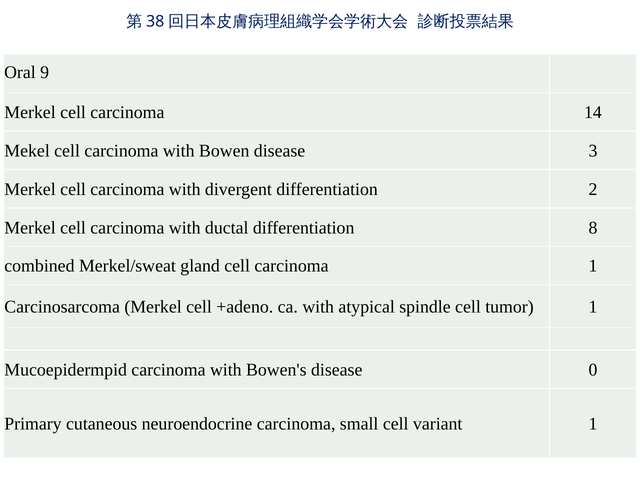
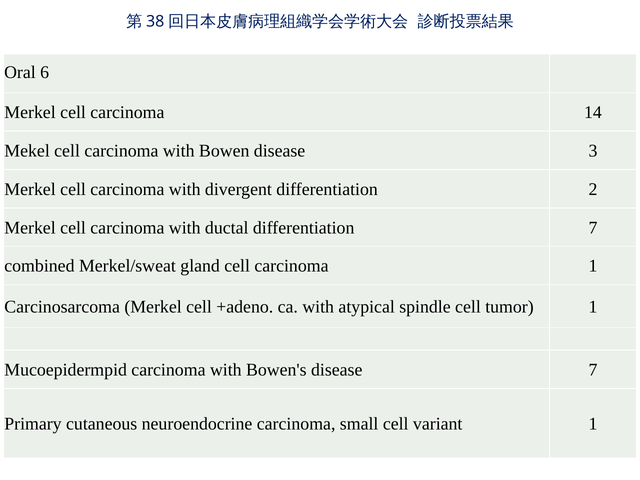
9: 9 -> 6 (45, 72)
differentiation 8: 8 -> 7 (593, 228)
disease 0: 0 -> 7 (593, 370)
